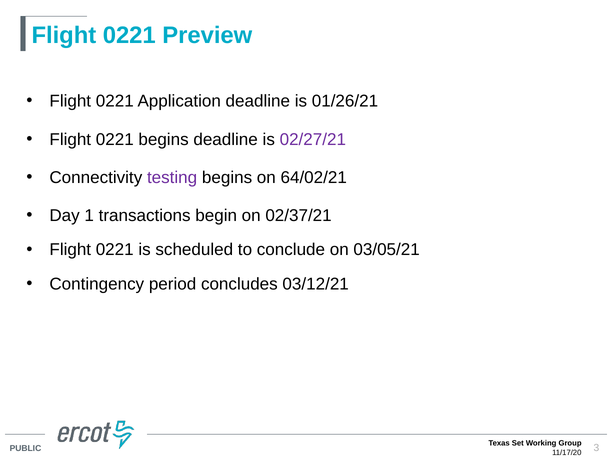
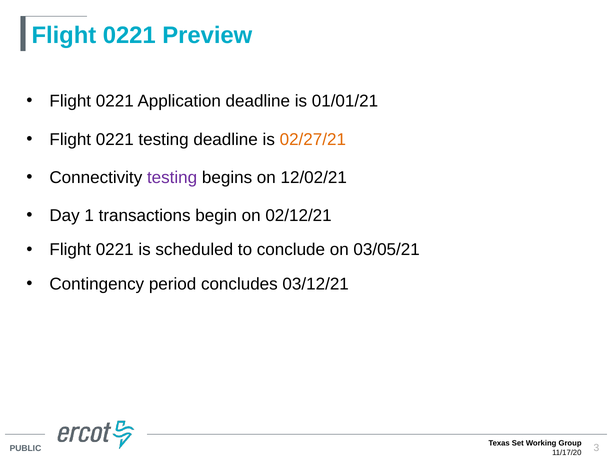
01/26/21: 01/26/21 -> 01/01/21 (345, 101)
0221 begins: begins -> testing (164, 139)
02/27/21 colour: purple -> orange (313, 139)
64/02/21: 64/02/21 -> 12/02/21 (314, 178)
02/37/21: 02/37/21 -> 02/12/21 (299, 216)
